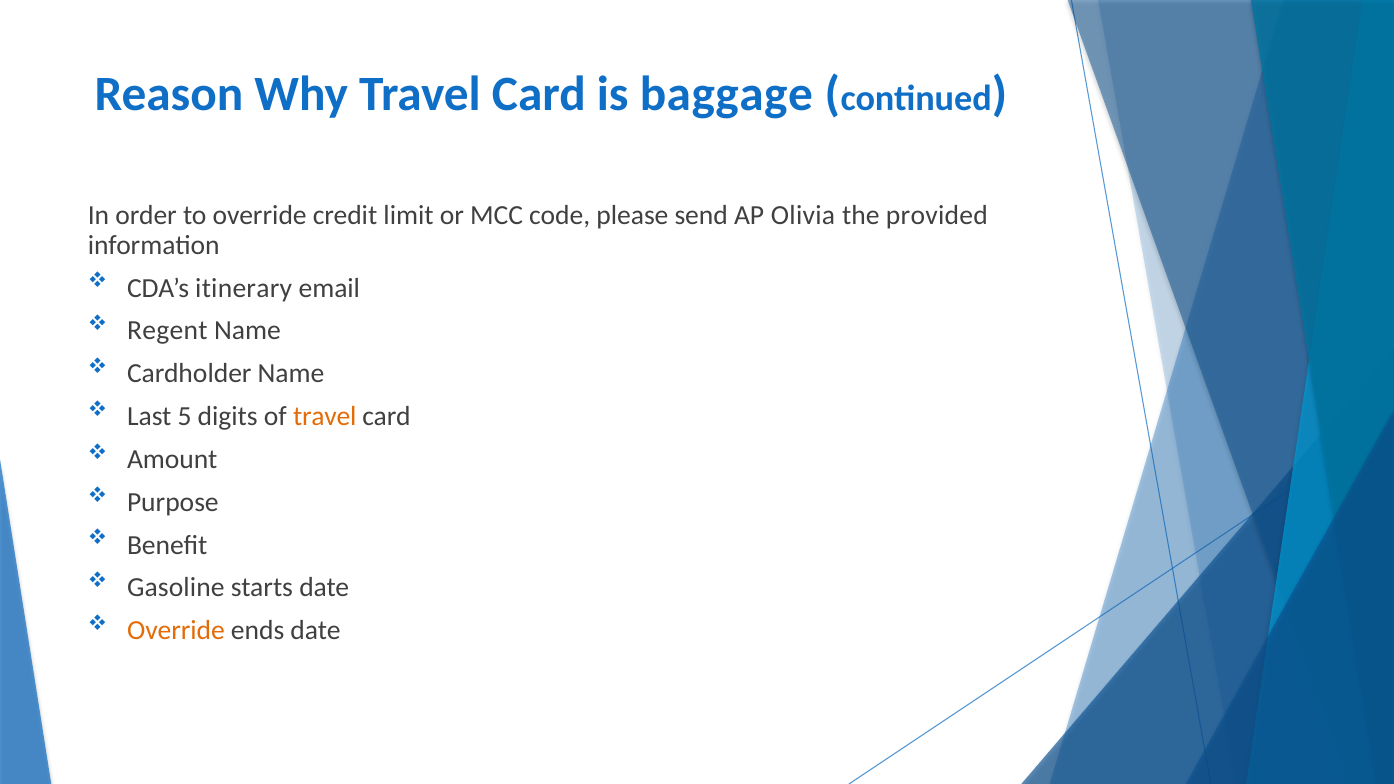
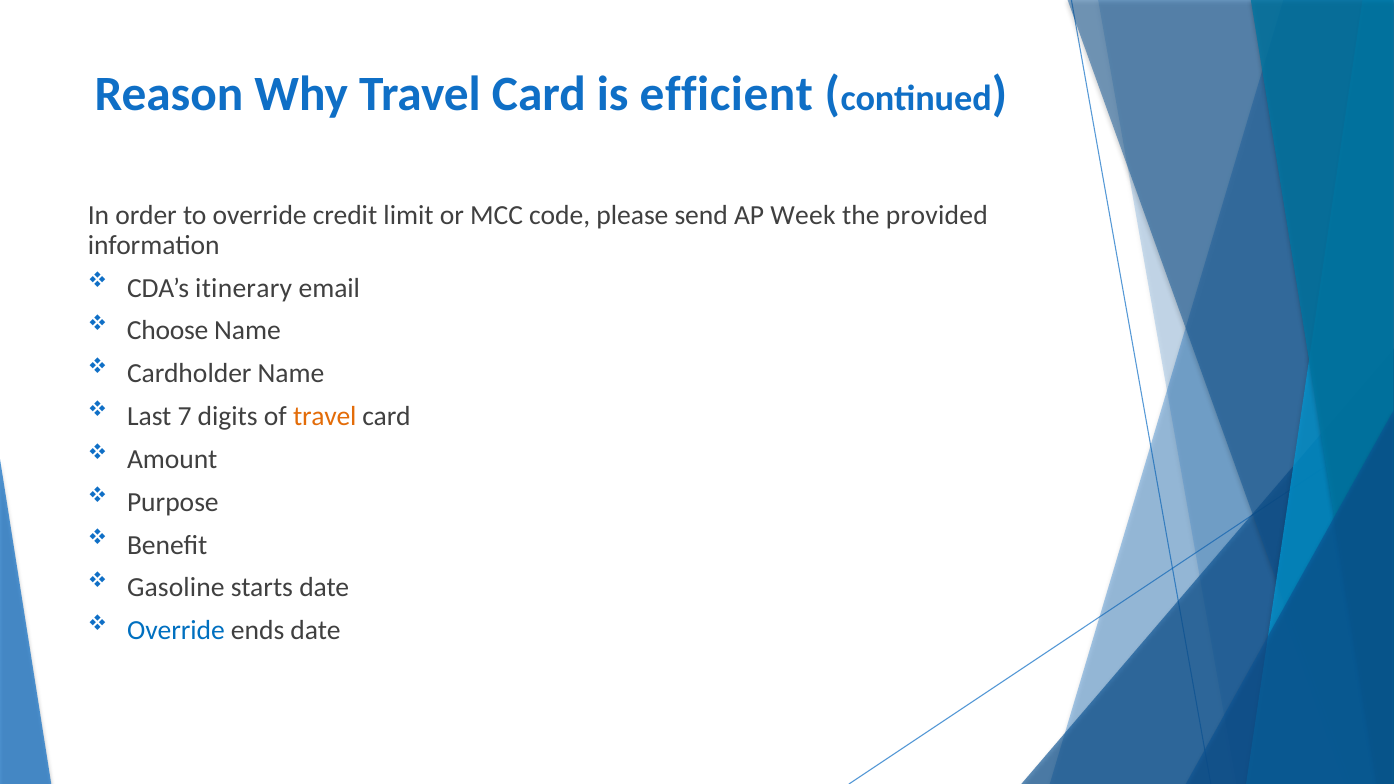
baggage: baggage -> efficient (726, 94)
Olivia: Olivia -> Week (803, 215)
Regent: Regent -> Choose (168, 331)
5: 5 -> 7 (185, 417)
Override colour: orange -> blue (176, 631)
